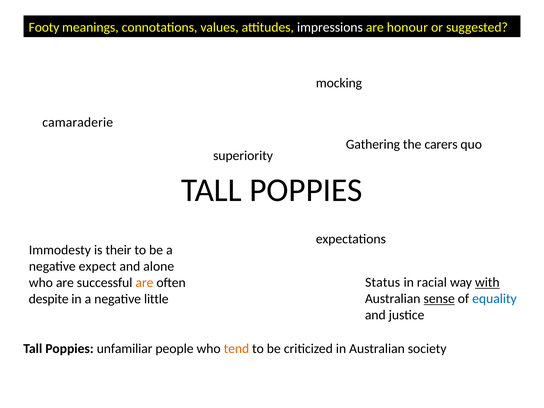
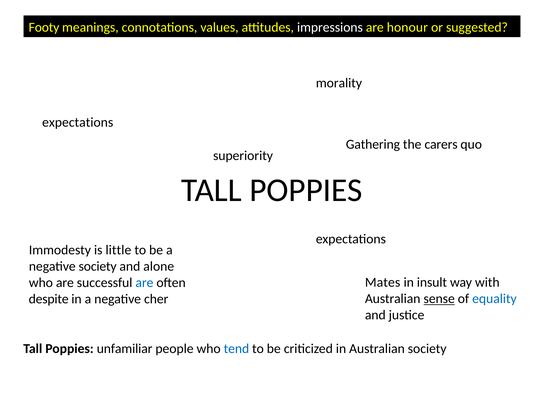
mocking: mocking -> morality (339, 83)
camaraderie: camaraderie -> expectations (78, 122)
their: their -> little (118, 250)
negative expect: expect -> society (98, 266)
Status: Status -> Mates (383, 282)
racial: racial -> insult (432, 282)
with underline: present -> none (487, 282)
are colour: orange -> blue (144, 283)
little: little -> cher (156, 299)
tend colour: orange -> blue (236, 349)
